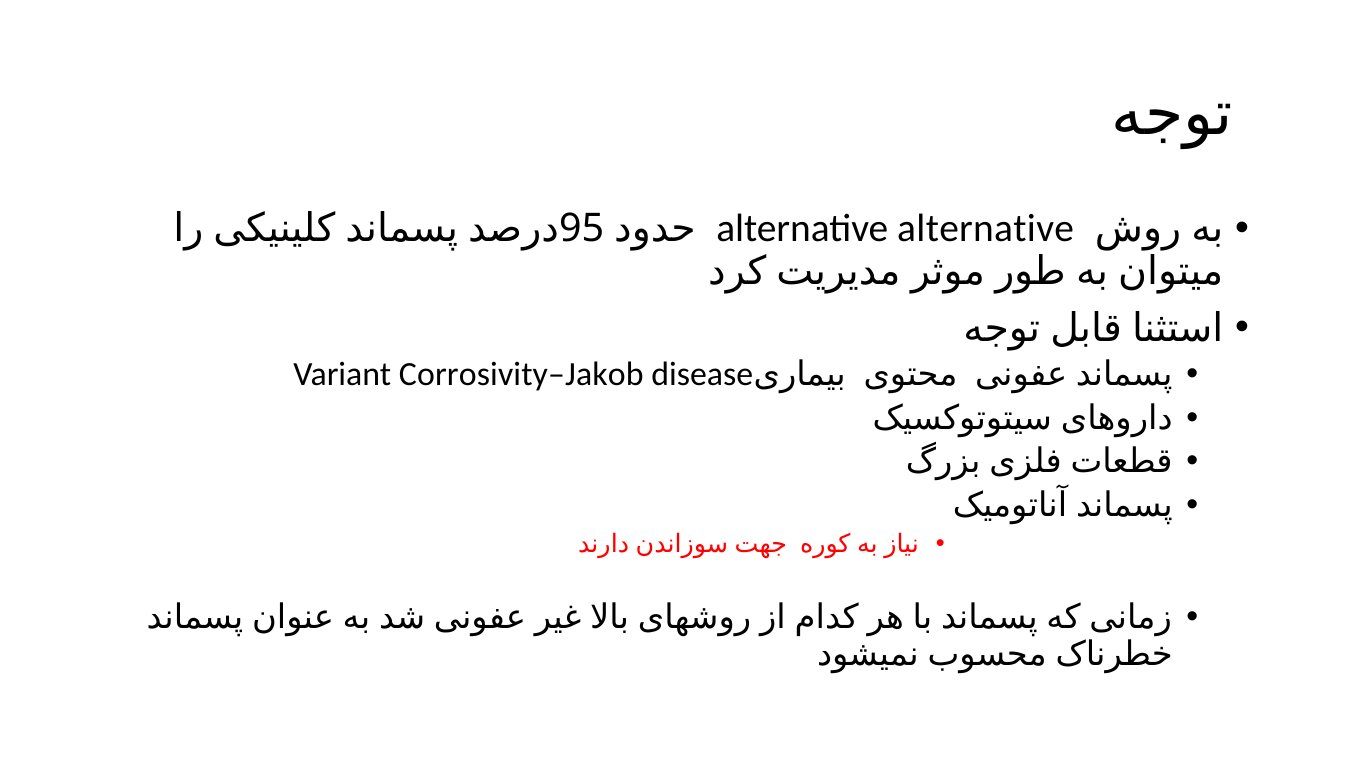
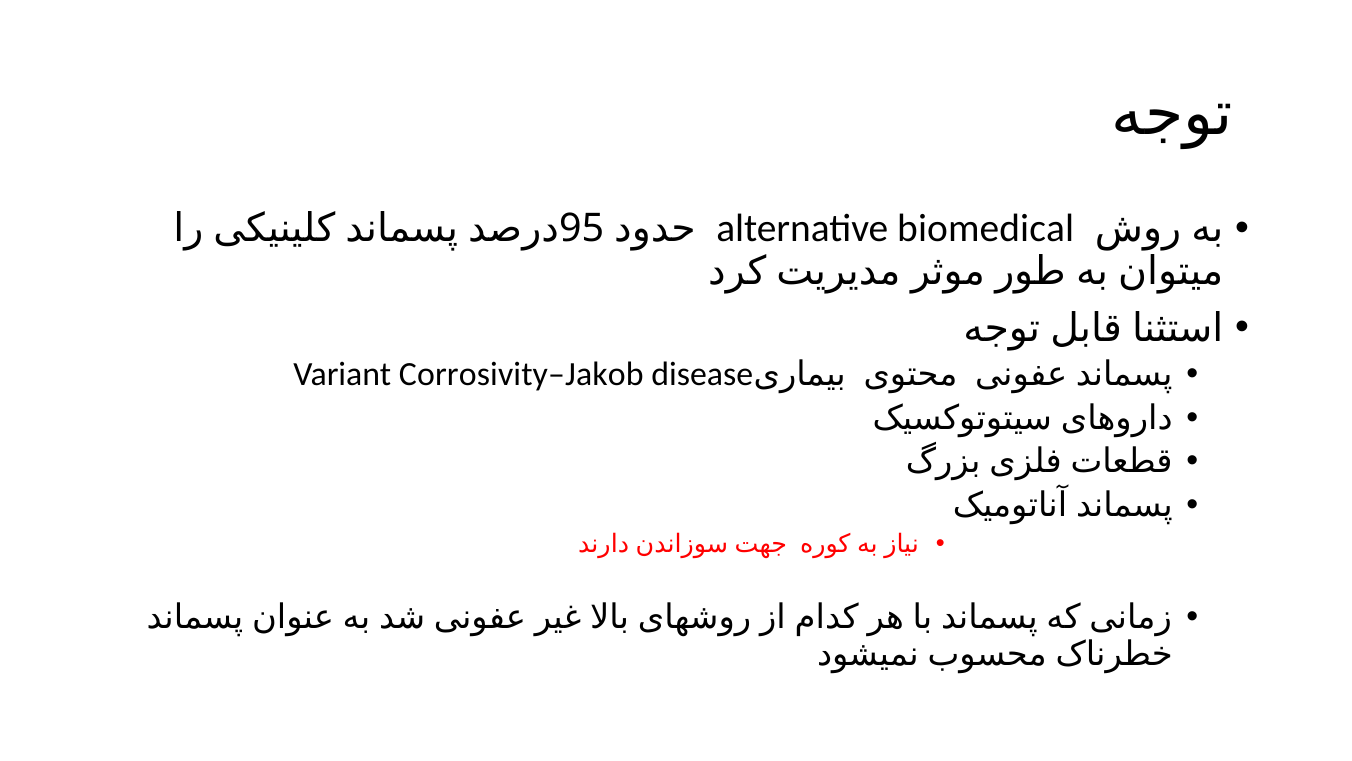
alternative alternative: alternative -> biomedical (986, 229)
